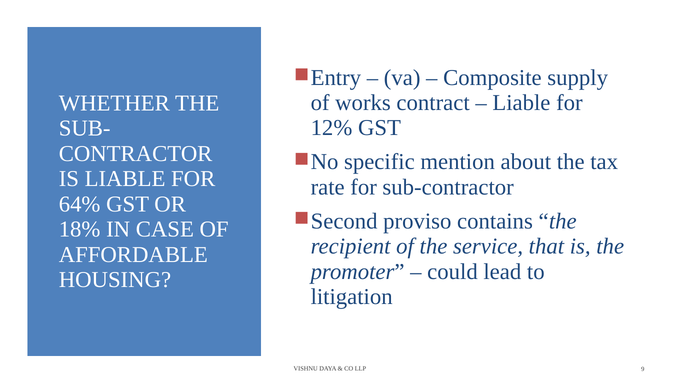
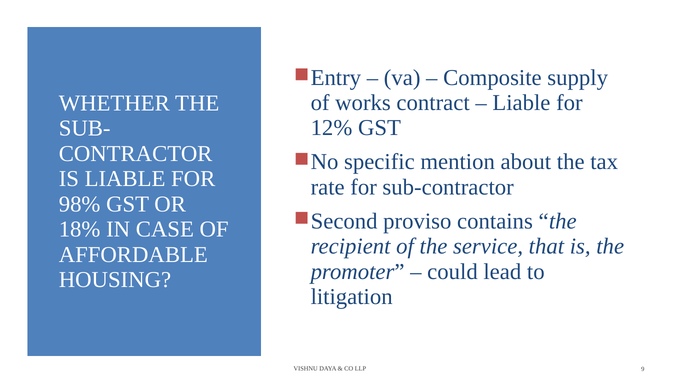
64%: 64% -> 98% (80, 204)
